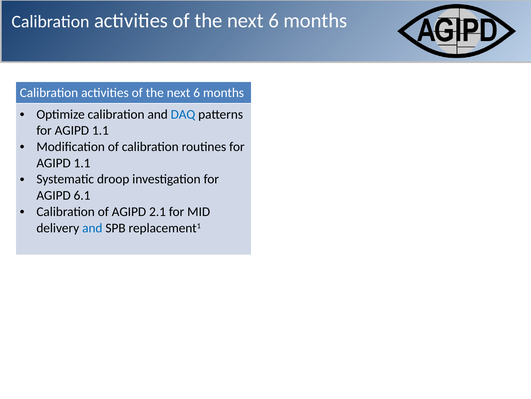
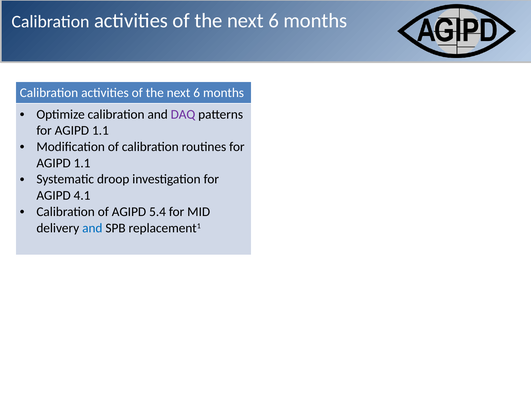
DAQ colour: blue -> purple (183, 114)
6.1: 6.1 -> 4.1 (82, 195)
2.1: 2.1 -> 5.4 (158, 211)
